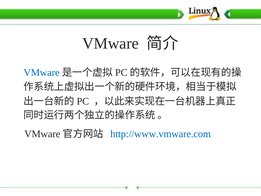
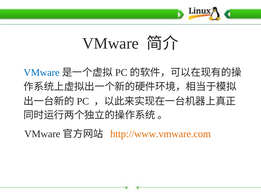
http://www.vmware.com colour: blue -> orange (161, 134)
